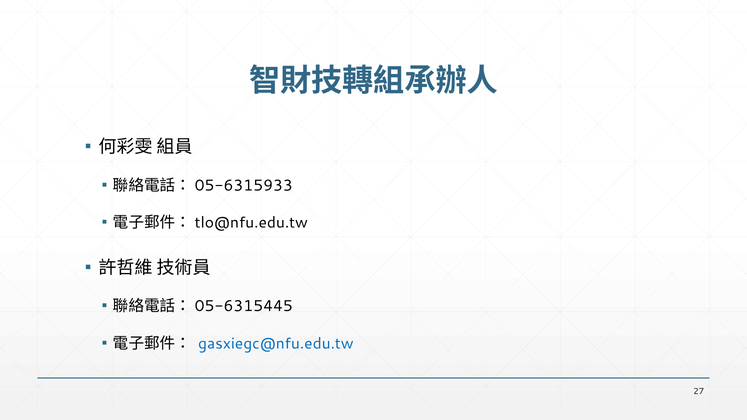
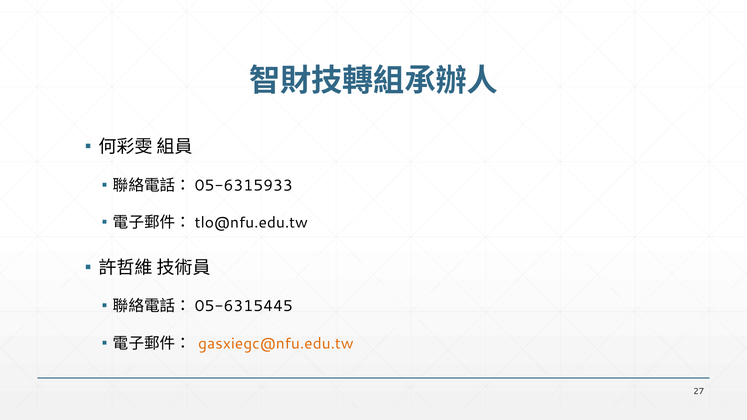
gasxiegc@nfu.edu.tw colour: blue -> orange (276, 344)
